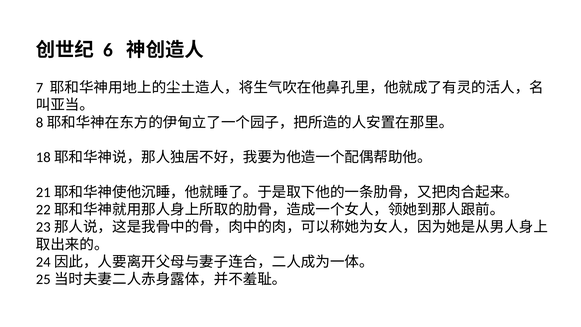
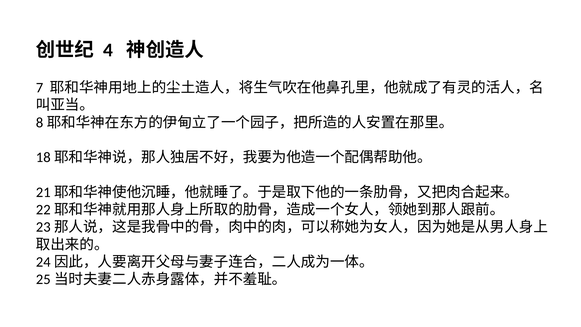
6: 6 -> 4 (108, 50)
